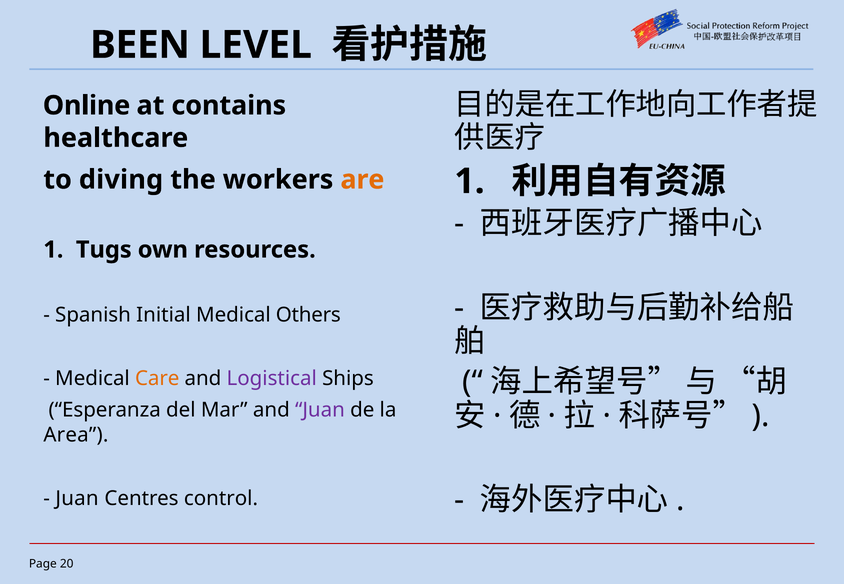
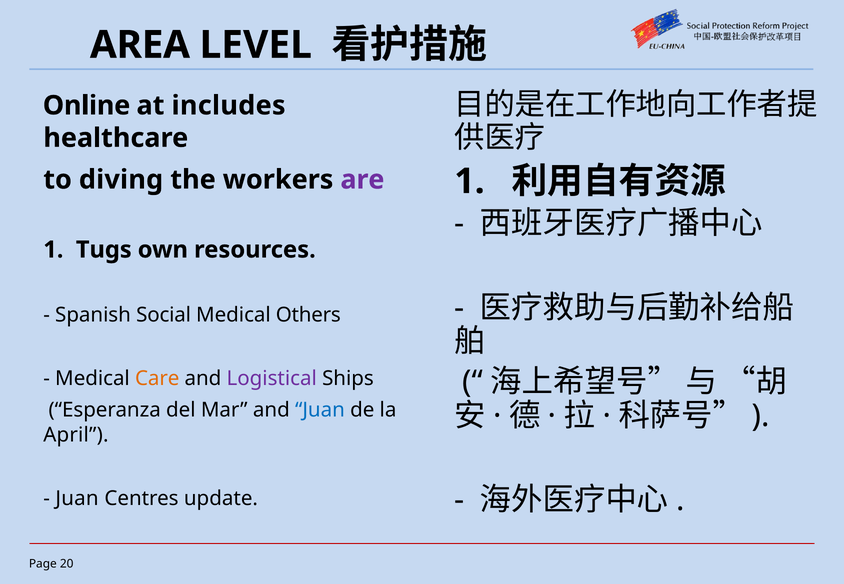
BEEN: BEEN -> AREA (140, 45)
contains: contains -> includes (229, 106)
are colour: orange -> purple (362, 180)
Initial: Initial -> Social (164, 315)
Juan colour: purple -> blue (320, 410)
Area: Area -> April (76, 435)
control: control -> update (221, 499)
